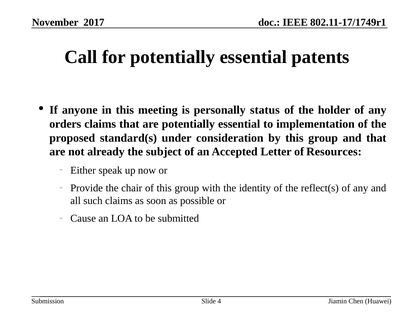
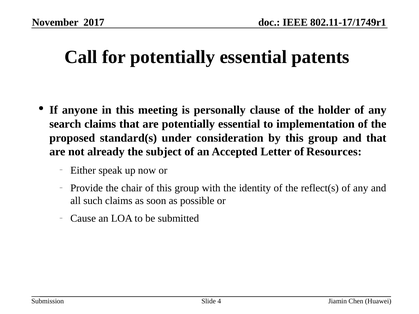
status: status -> clause (265, 110)
orders: orders -> search (65, 124)
